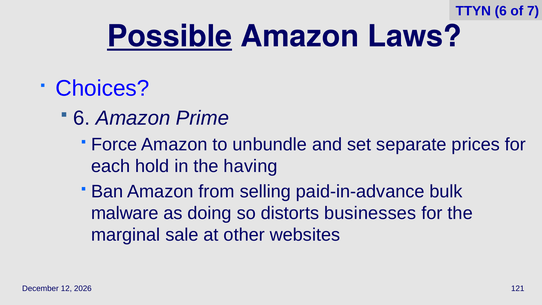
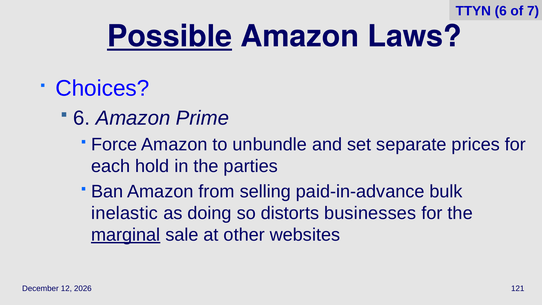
having: having -> parties (251, 166)
malware: malware -> inelastic (125, 213)
marginal underline: none -> present (126, 235)
